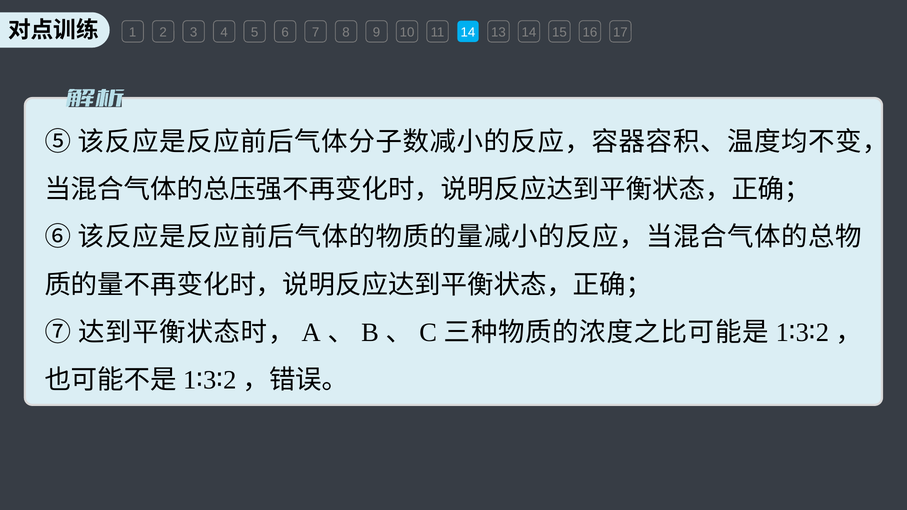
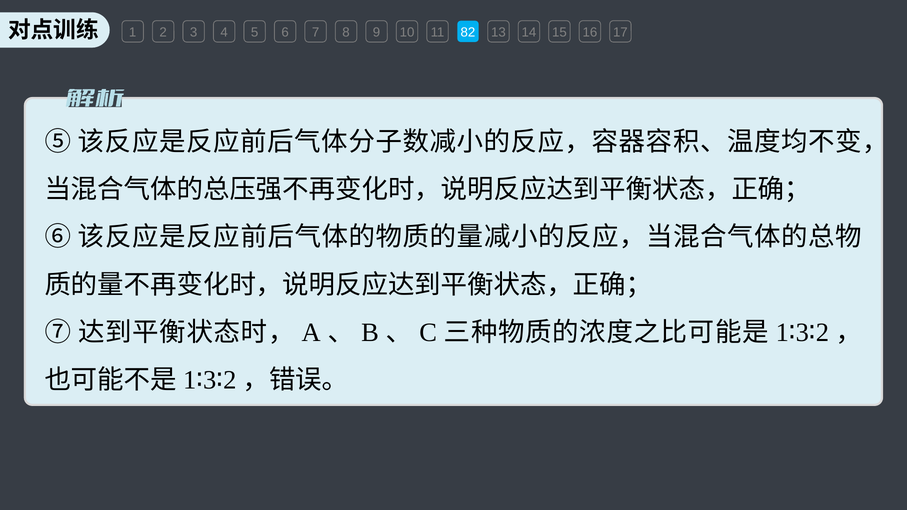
11 14: 14 -> 82 (468, 32)
